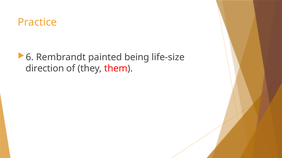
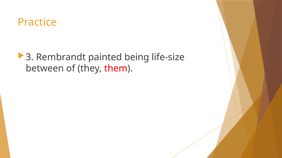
6: 6 -> 3 (30, 57)
direction: direction -> between (45, 69)
